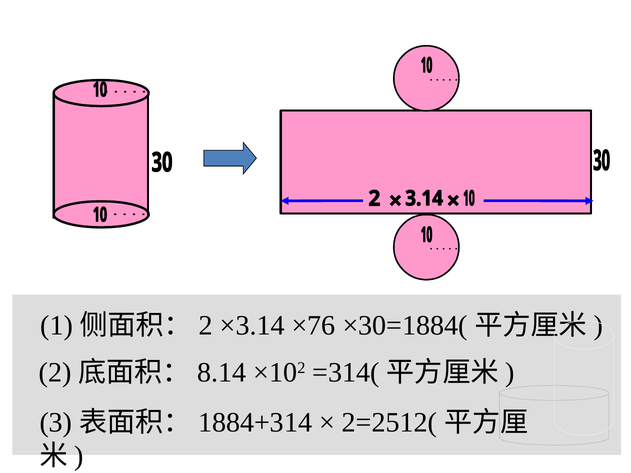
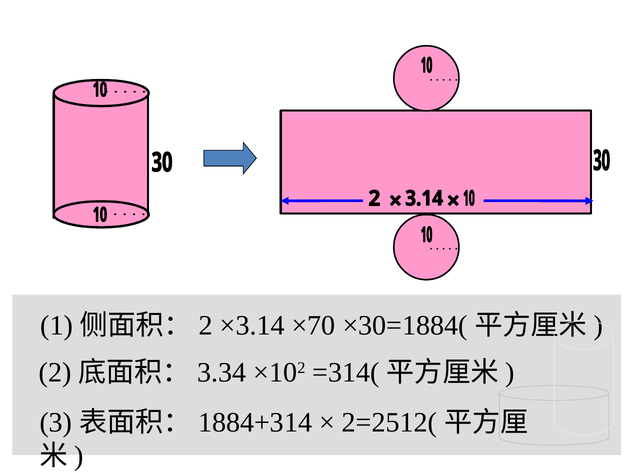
×76: ×76 -> ×70 (314, 326)
8.14: 8.14 -> 3.34 (222, 372)
